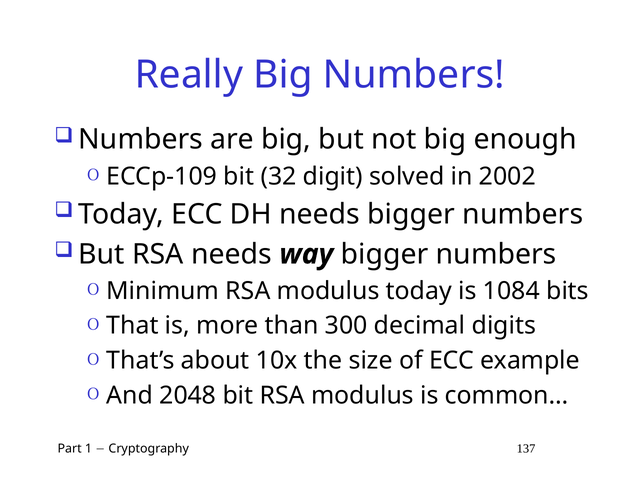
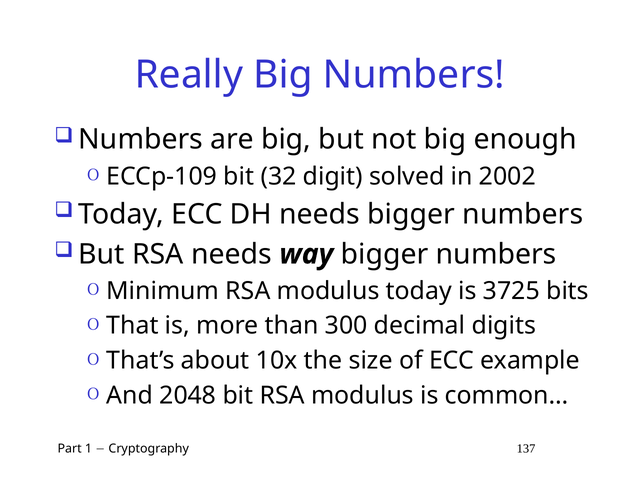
1084: 1084 -> 3725 (511, 291)
